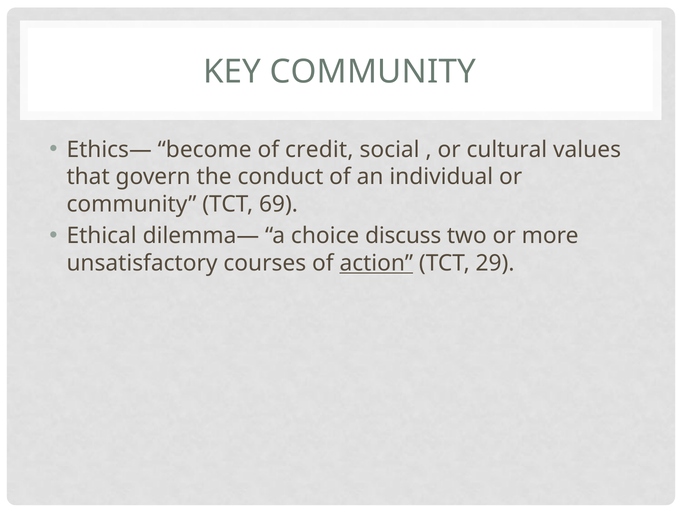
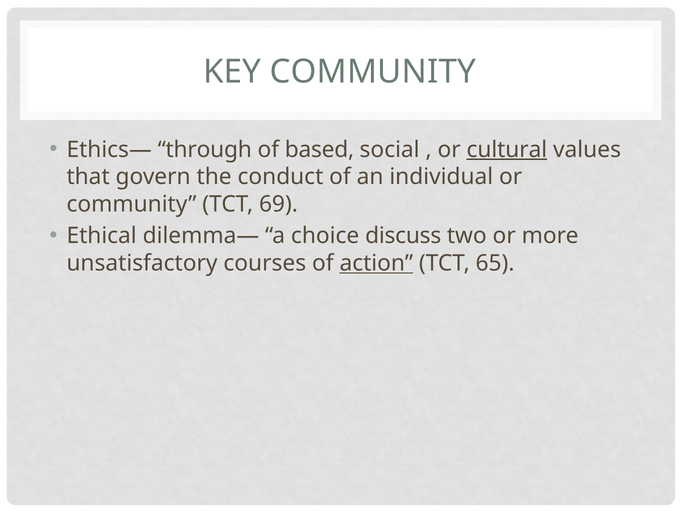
become: become -> through (205, 149)
credit: credit -> based (319, 149)
cultural underline: none -> present (507, 149)
29: 29 -> 65 (495, 263)
